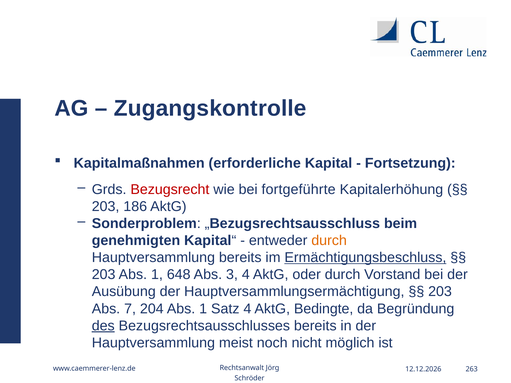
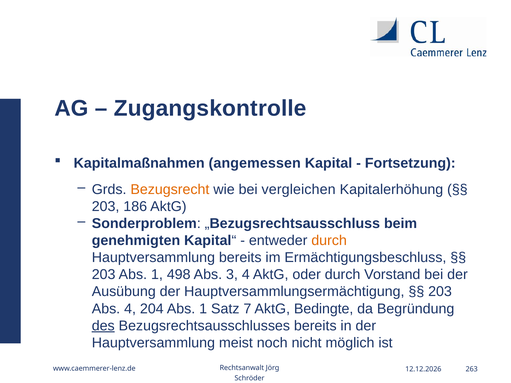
erforderliche: erforderliche -> angemessen (255, 163)
Bezugsrecht colour: red -> orange (170, 190)
fortgeführte: fortgeführte -> vergleichen (299, 190)
Ermächtigungsbeschluss underline: present -> none (365, 258)
648: 648 -> 498 (179, 275)
Abs 7: 7 -> 4 (130, 309)
Satz 4: 4 -> 7 (247, 309)
